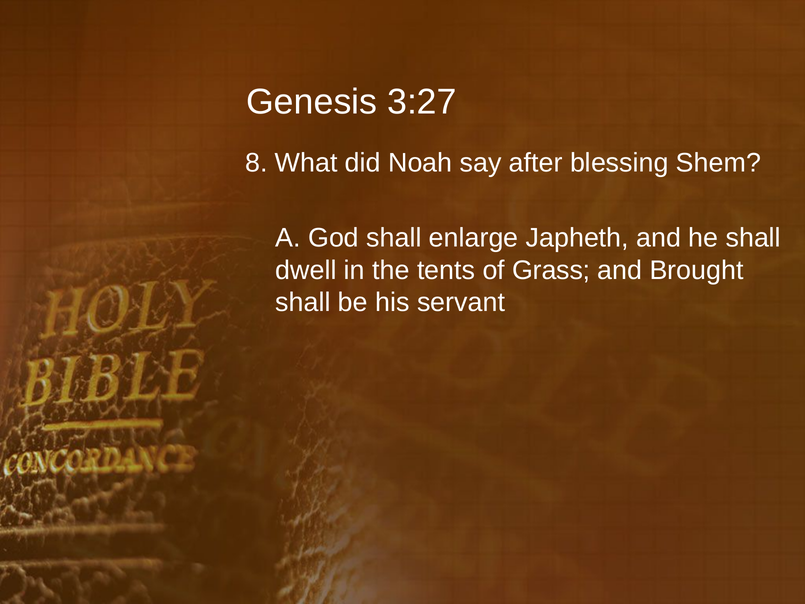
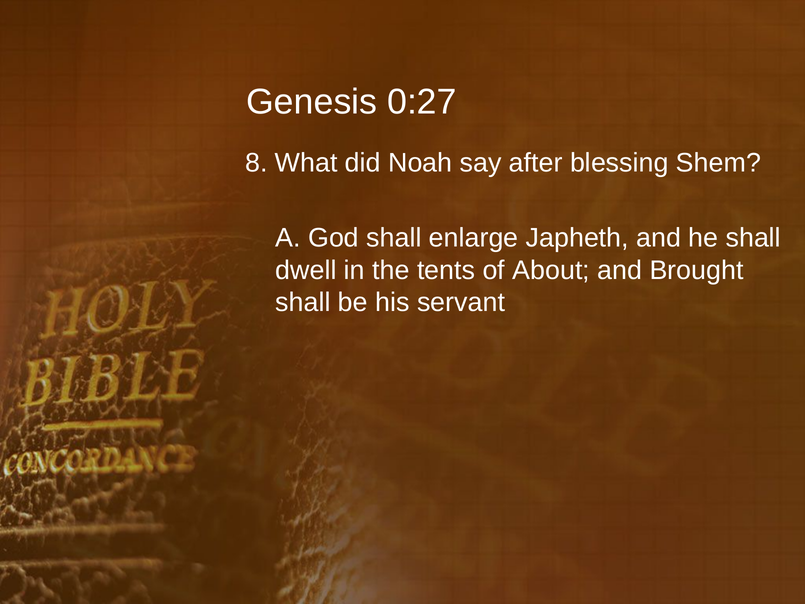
3:27: 3:27 -> 0:27 (422, 102)
Grass: Grass -> About (551, 270)
